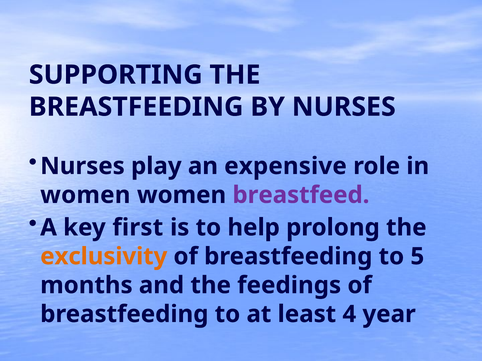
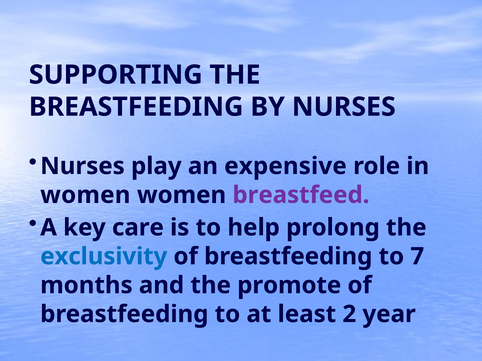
first: first -> care (138, 228)
exclusivity colour: orange -> blue (104, 257)
5: 5 -> 7 (417, 257)
feedings: feedings -> promote (289, 286)
4: 4 -> 2 (349, 315)
